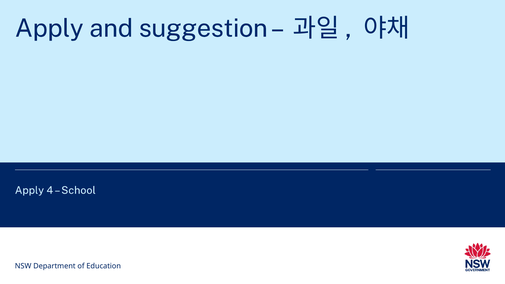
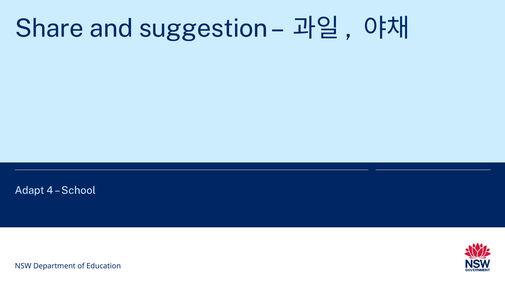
Apply: Apply -> Share (49, 28)
Apply: Apply -> Adapt (29, 190)
